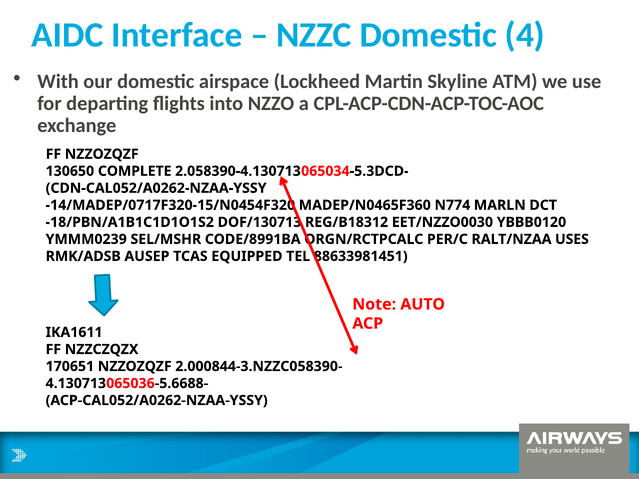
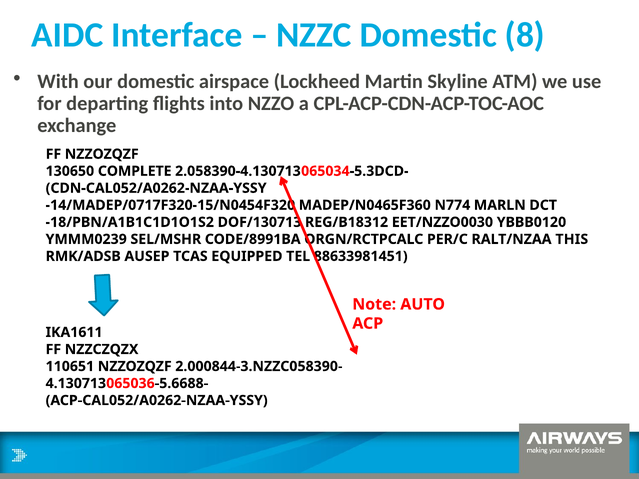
4: 4 -> 8 (525, 35)
USES: USES -> THIS (572, 239)
170651: 170651 -> 110651 (70, 367)
